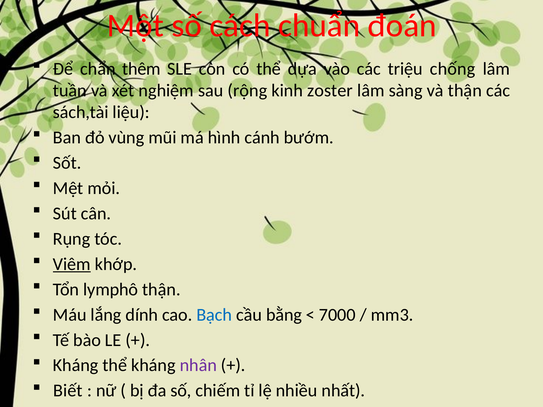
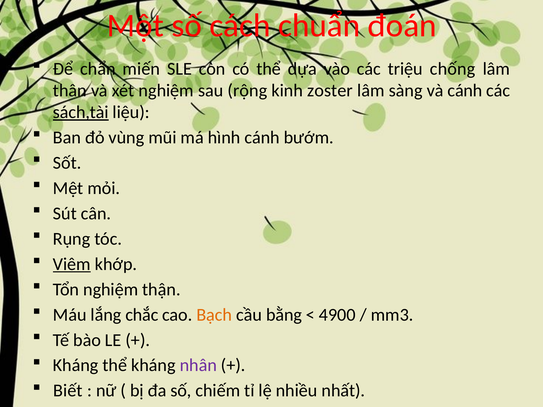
thêm: thêm -> miến (141, 69)
tuần: tuần -> thân (70, 91)
và thận: thận -> cánh (465, 91)
sách,tài underline: none -> present (81, 112)
Tổn lymphô: lymphô -> nghiệm (111, 290)
dính: dính -> chắc (142, 315)
Bạch colour: blue -> orange (214, 315)
7000: 7000 -> 4900 (337, 315)
